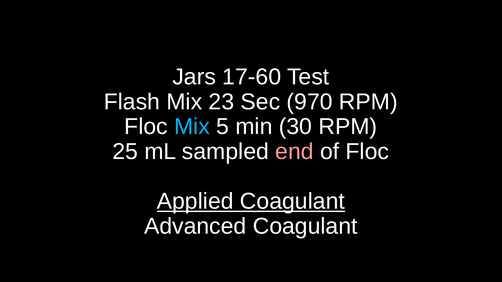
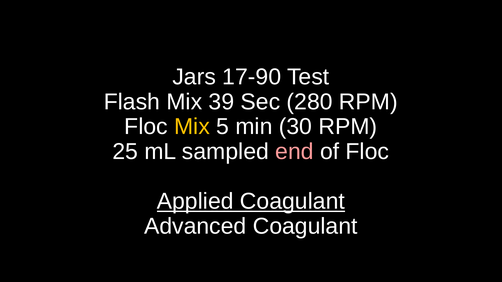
17-60: 17-60 -> 17-90 (252, 77)
23: 23 -> 39 (221, 102)
970: 970 -> 280 (310, 102)
Mix colour: light blue -> yellow (192, 127)
